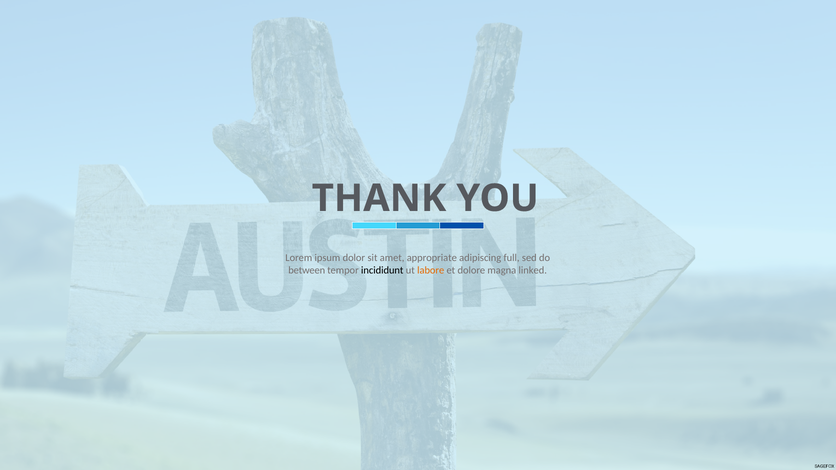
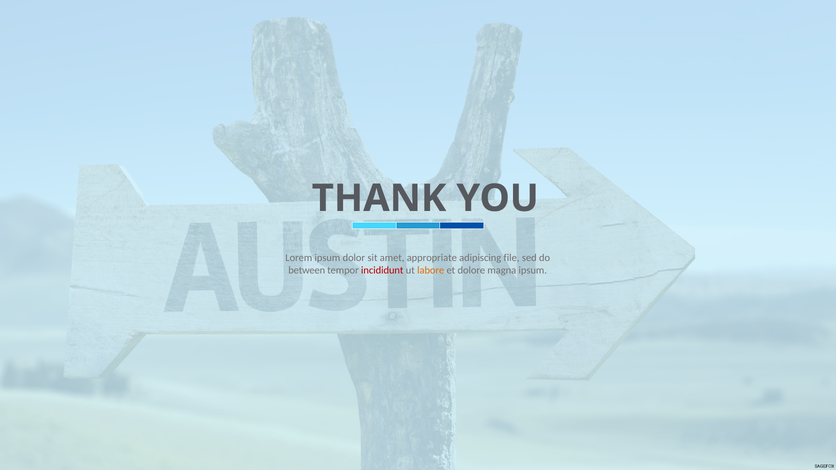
full: full -> file (512, 258)
incididunt colour: black -> red (382, 271)
magna linked: linked -> ipsum (533, 271)
